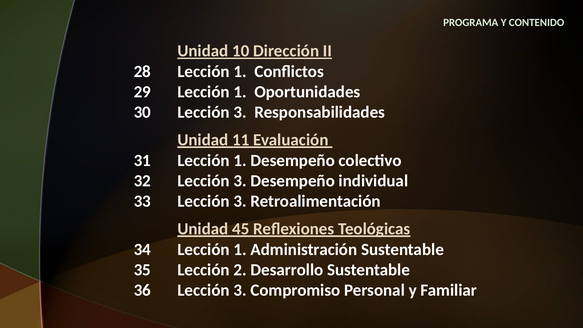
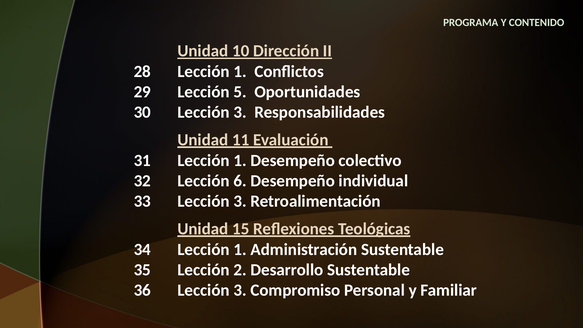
29 Lección 1: 1 -> 5 (240, 92)
32 Lección 3: 3 -> 6 (240, 181)
45: 45 -> 15 (241, 229)
